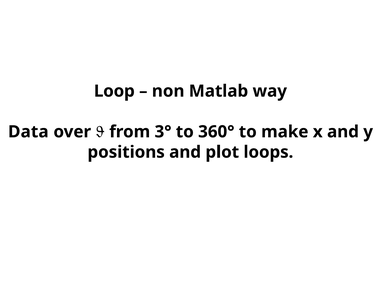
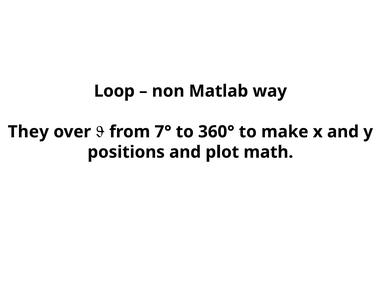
Data: Data -> They (28, 132)
3°: 3° -> 7° (163, 132)
loops: loops -> math (268, 152)
